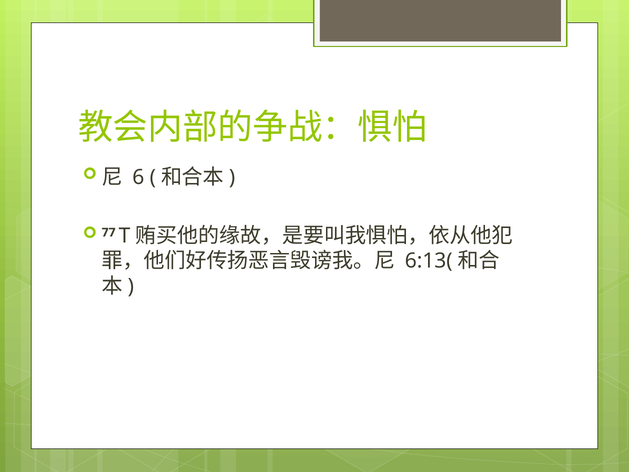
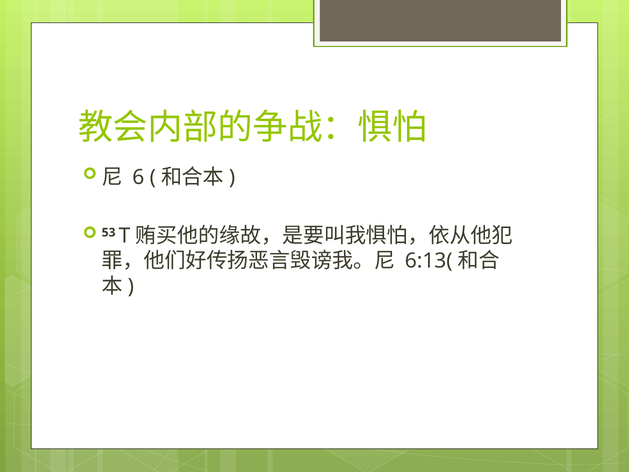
77: 77 -> 53 (109, 232)
